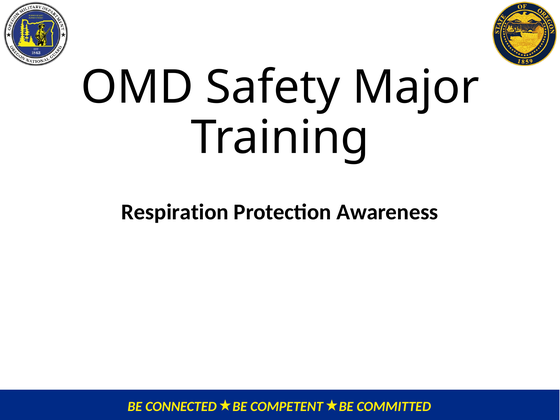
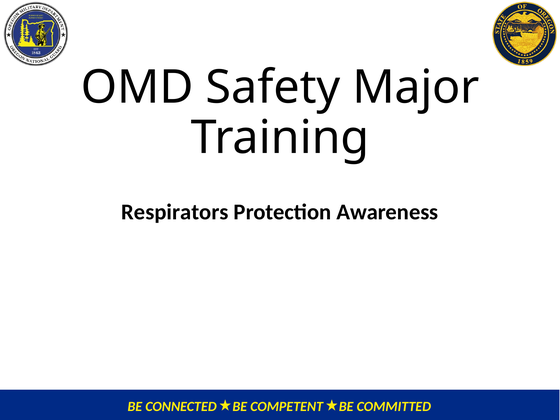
Respiration: Respiration -> Respirators (175, 212)
